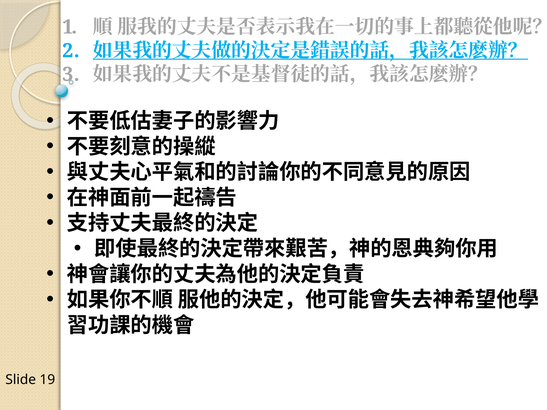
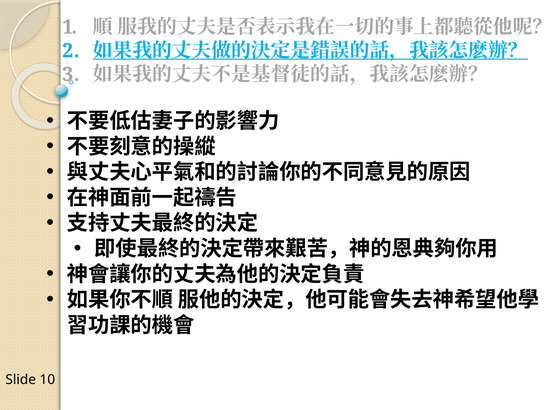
19: 19 -> 10 (47, 380)
